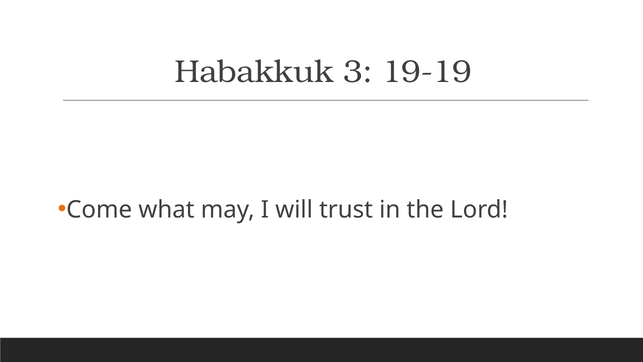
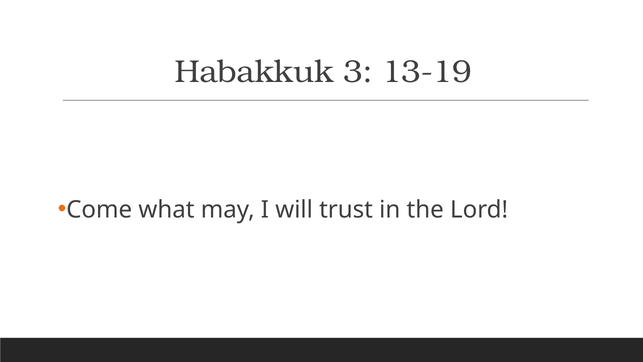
19-19: 19-19 -> 13-19 (427, 72)
